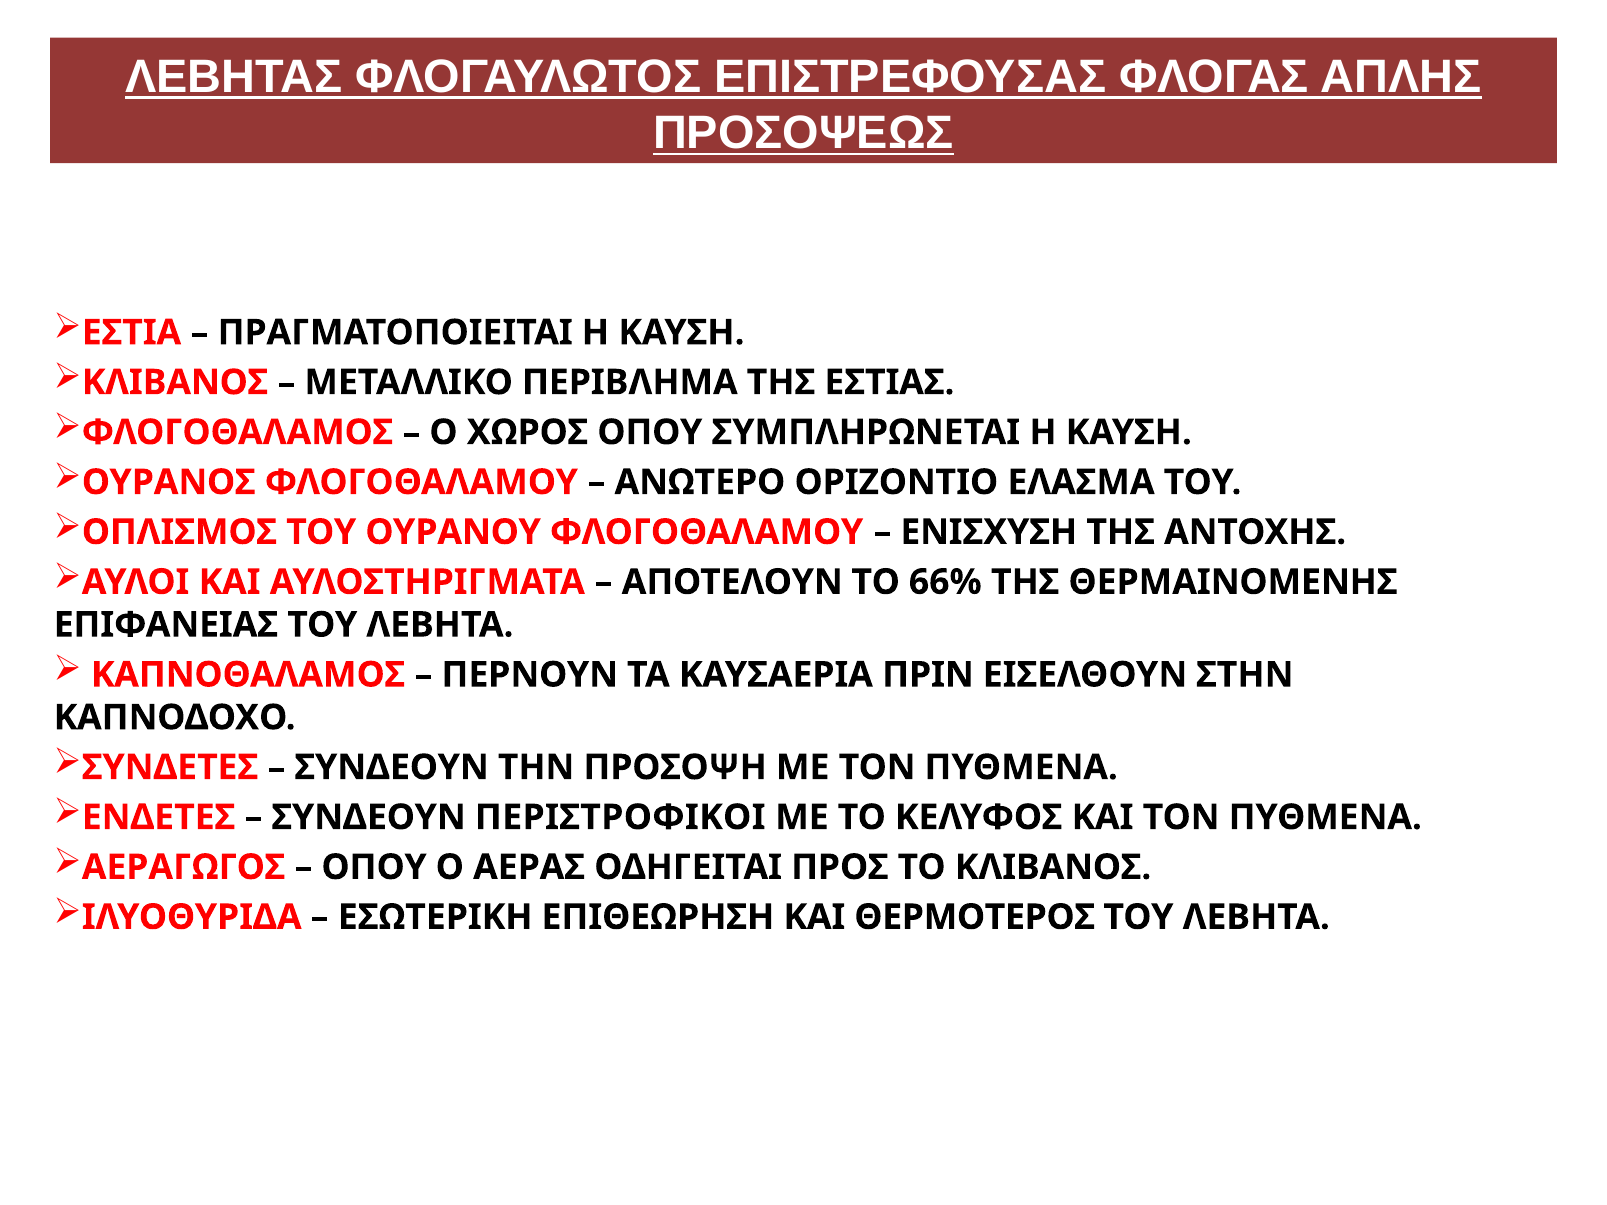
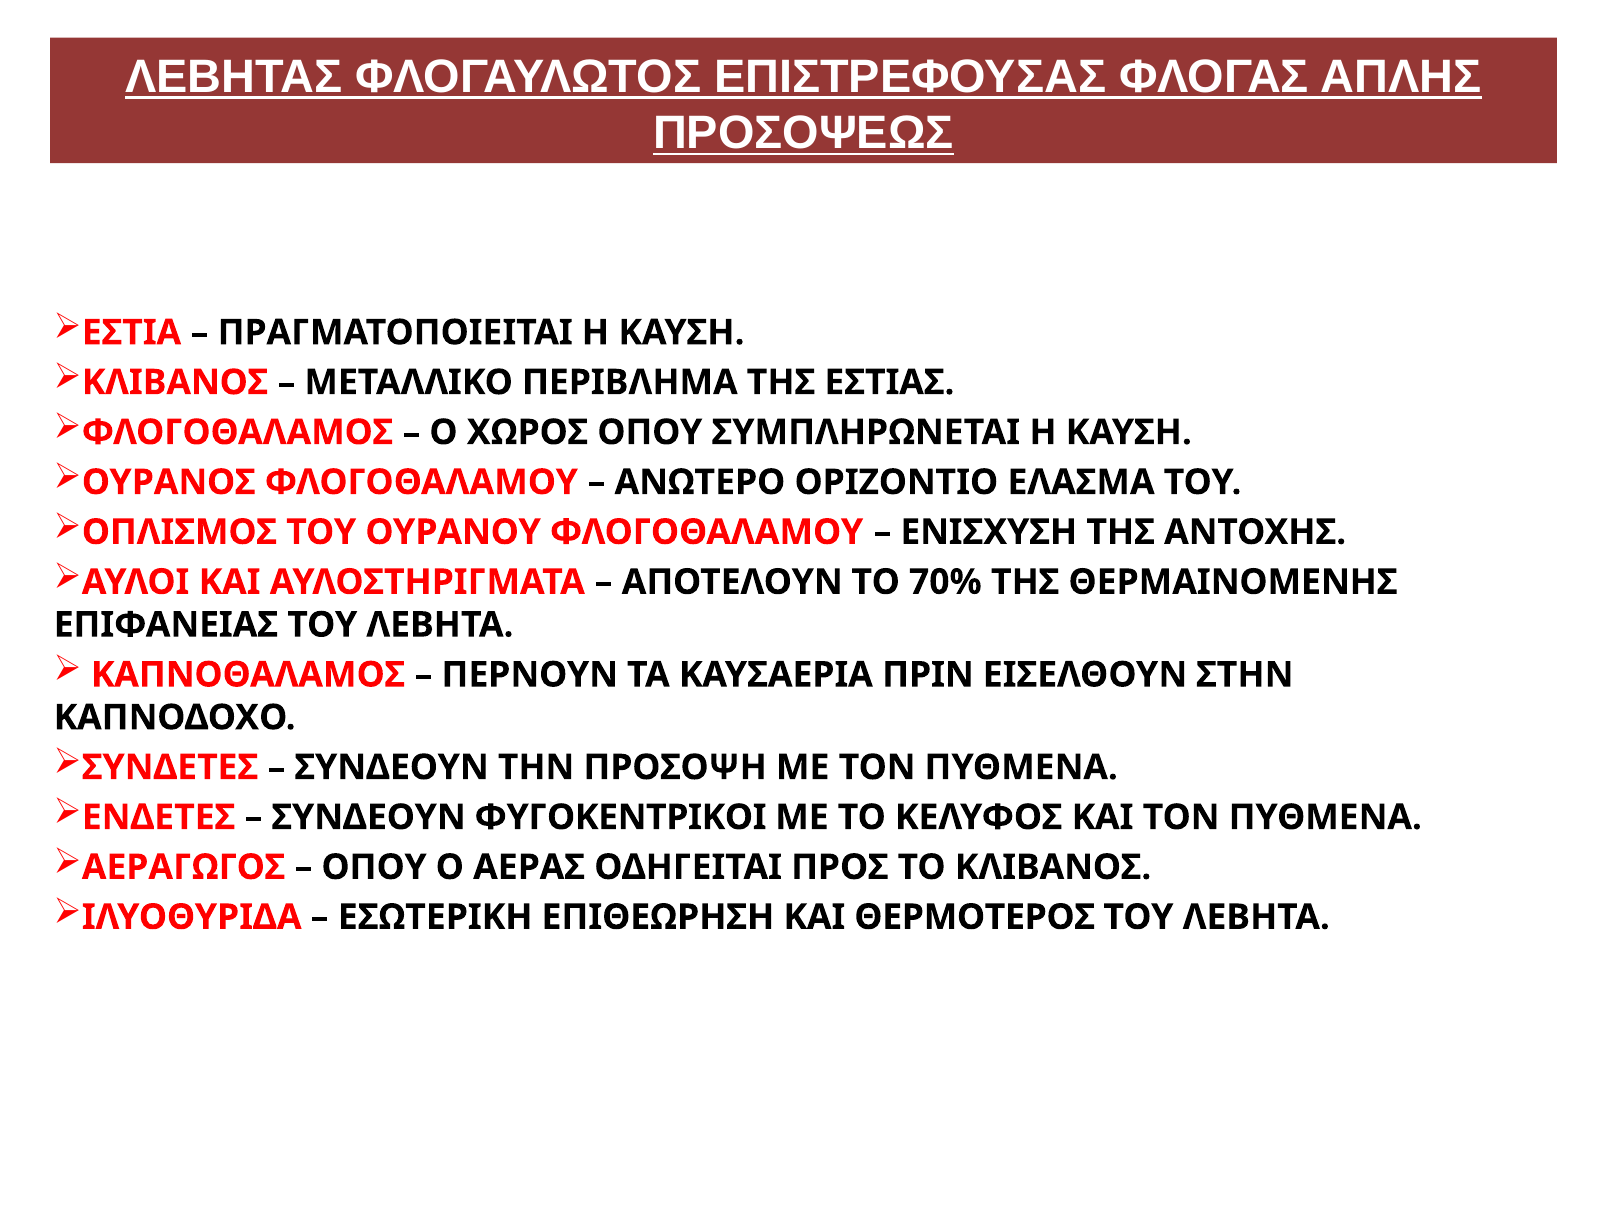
66%: 66% -> 70% (945, 582)
ΠΕΡΙΣΤΡΟΦΙΚΟΙ: ΠΕΡΙΣΤΡΟΦΙΚΟΙ -> ΦΥΓΟΚΕΝΤΡΙΚΟΙ (621, 817)
